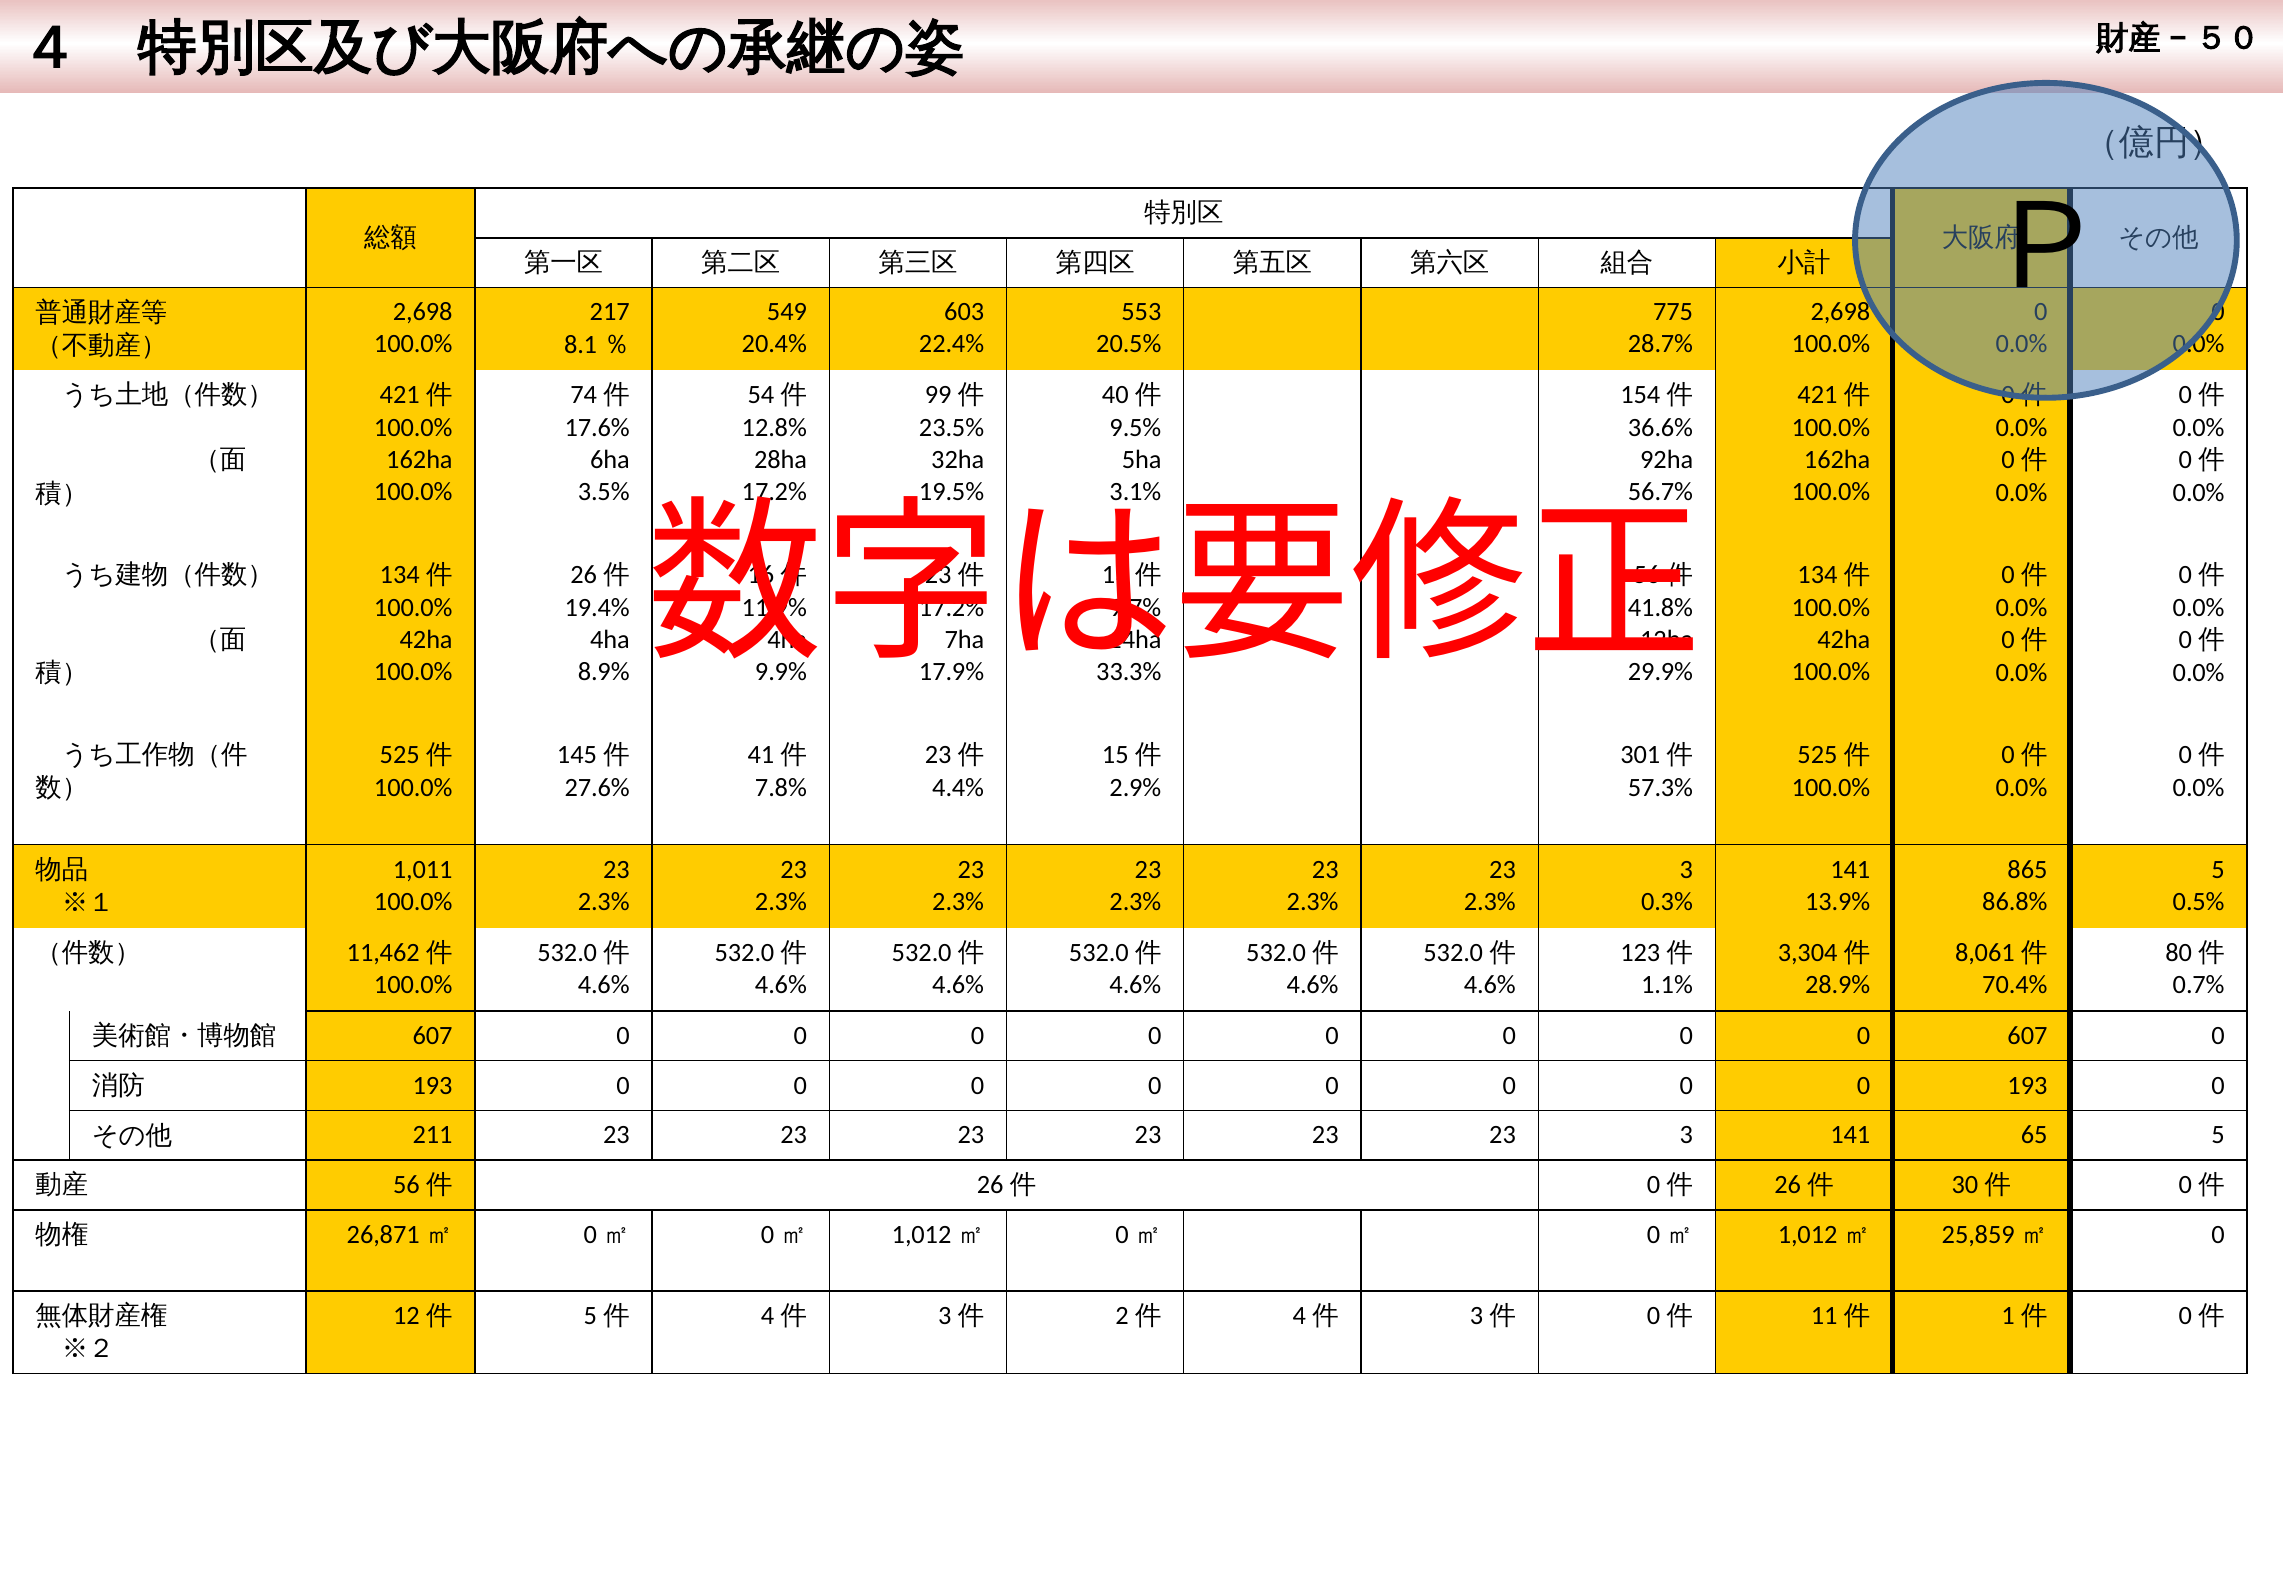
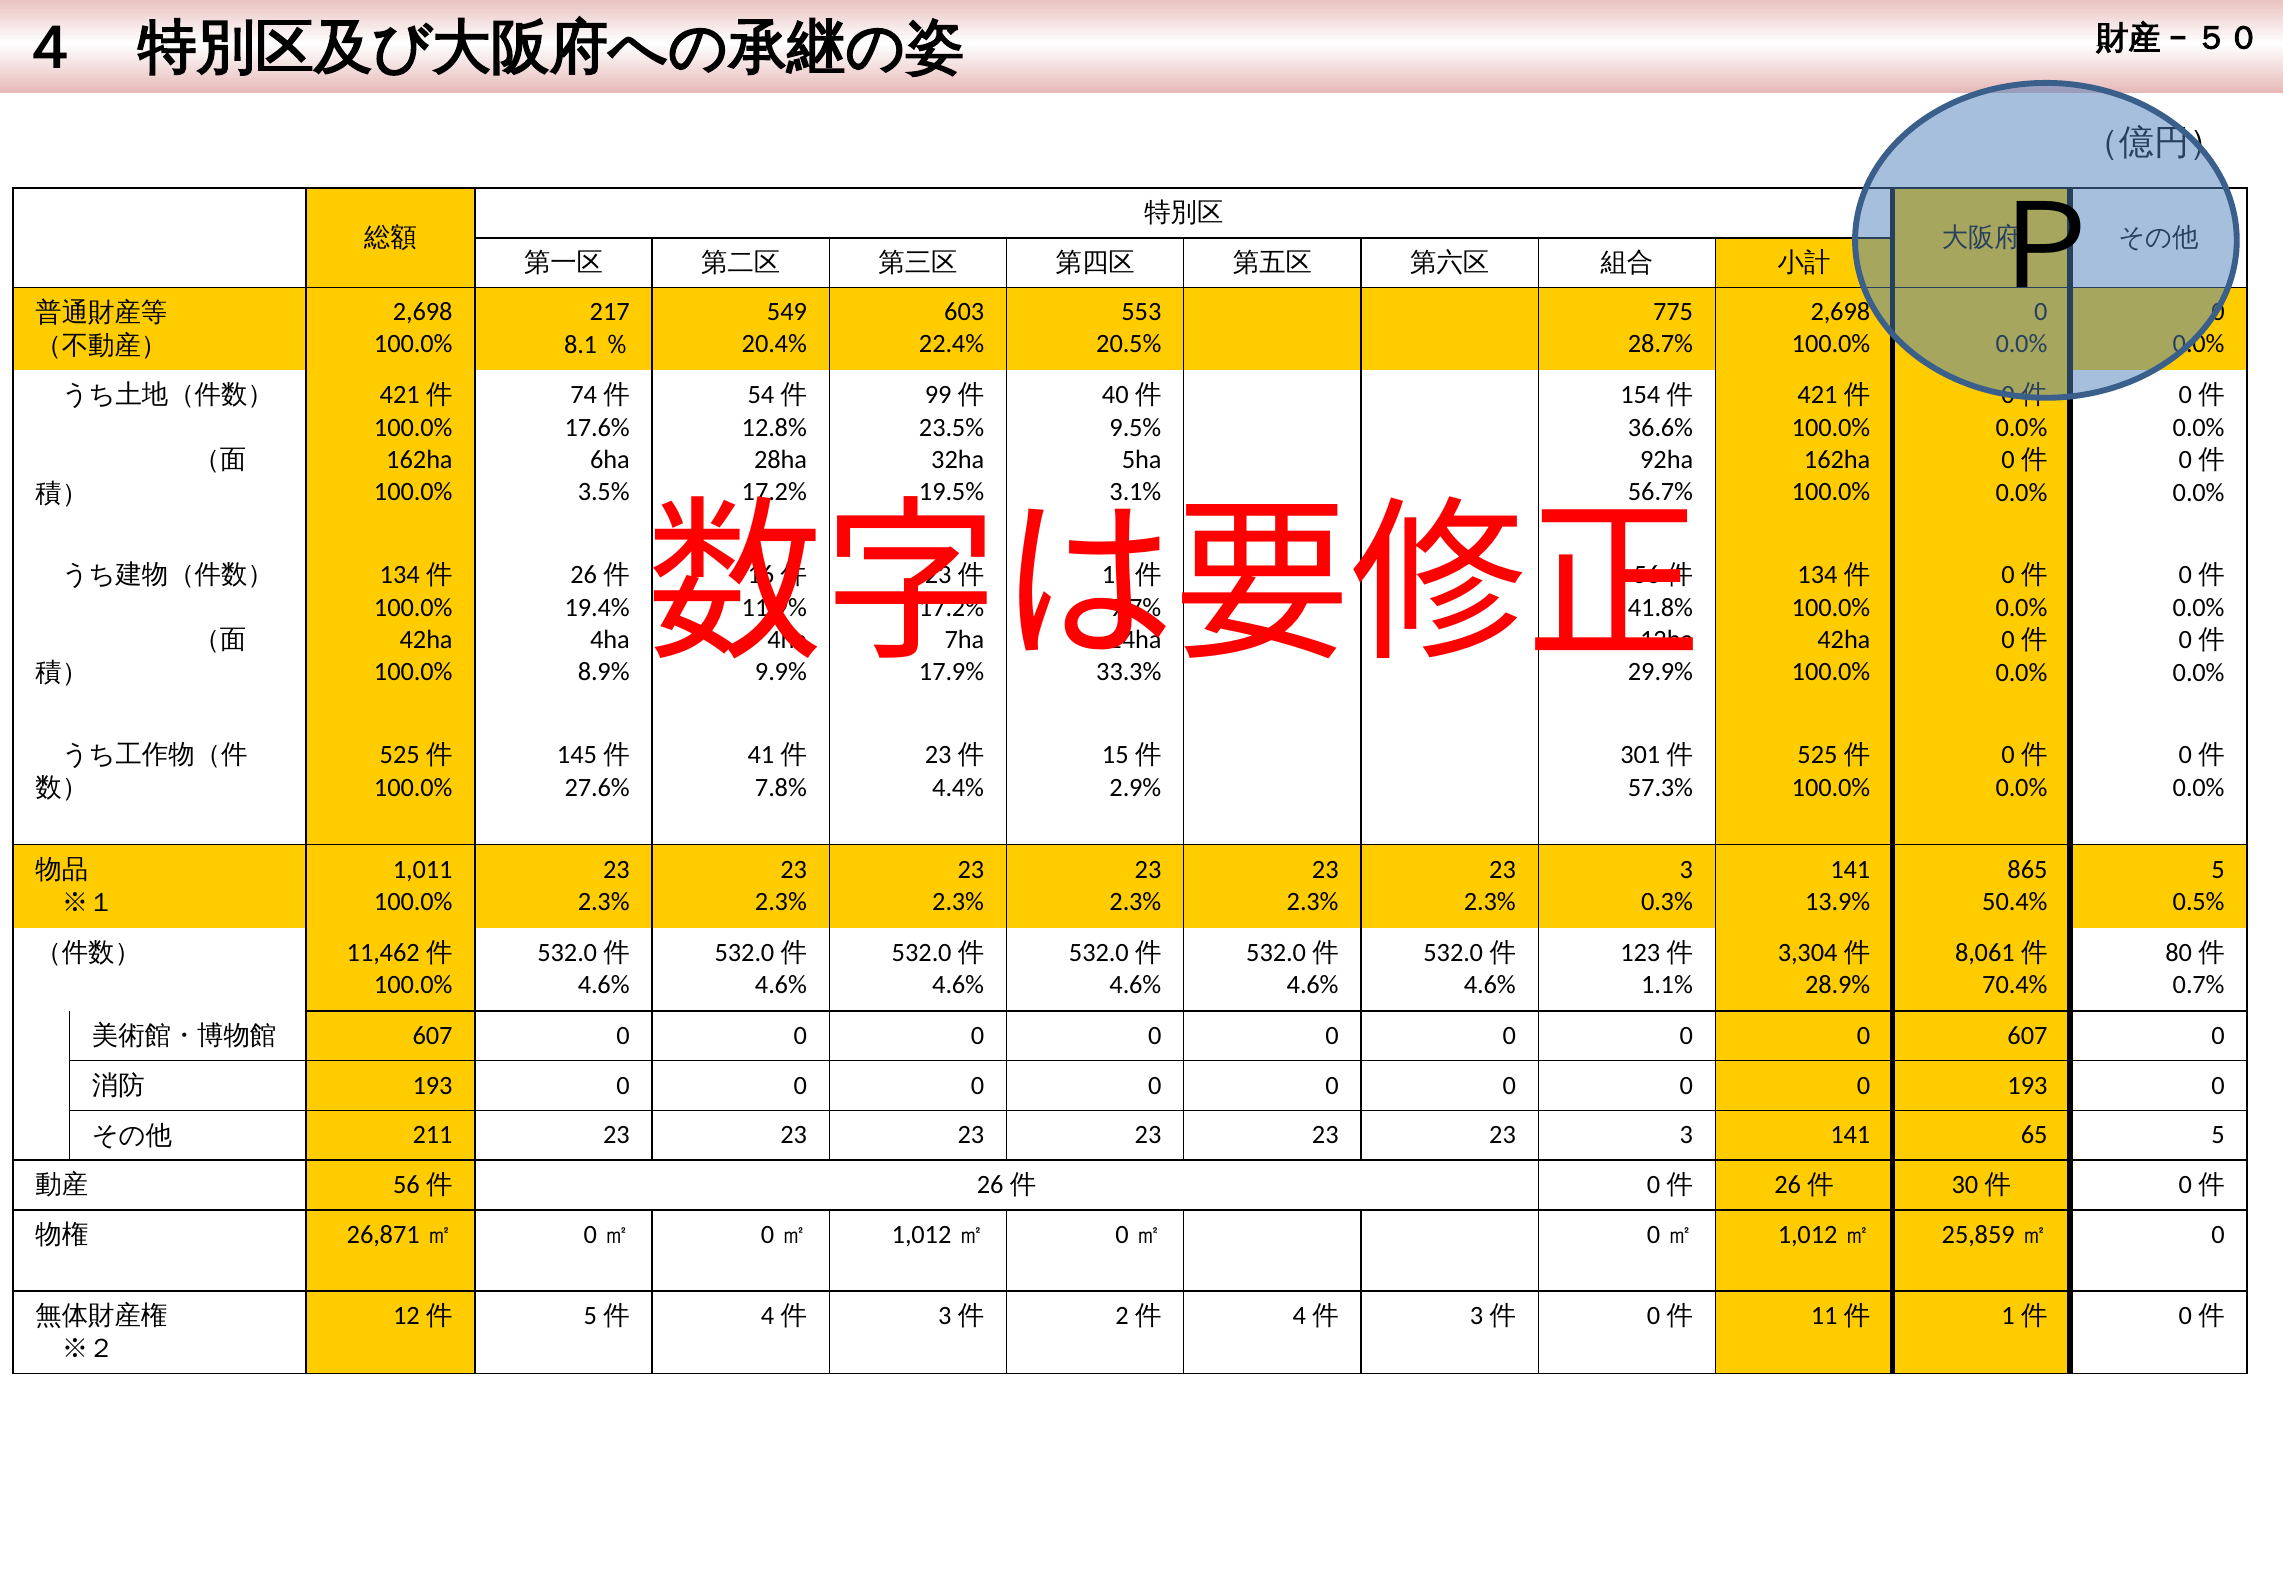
86.8%: 86.8% -> 50.4% (2015, 901)
